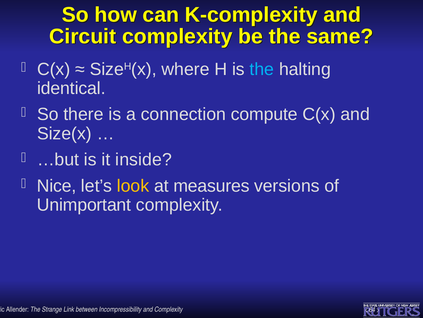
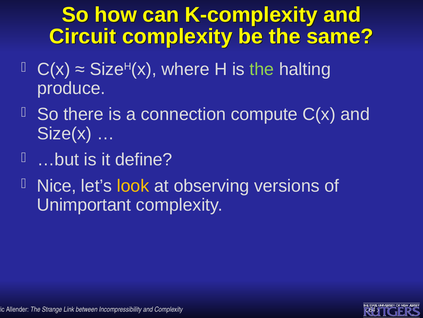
the colour: light blue -> light green (262, 69)
identical: identical -> produce (71, 88)
inside: inside -> define (144, 159)
measures: measures -> observing (211, 185)
